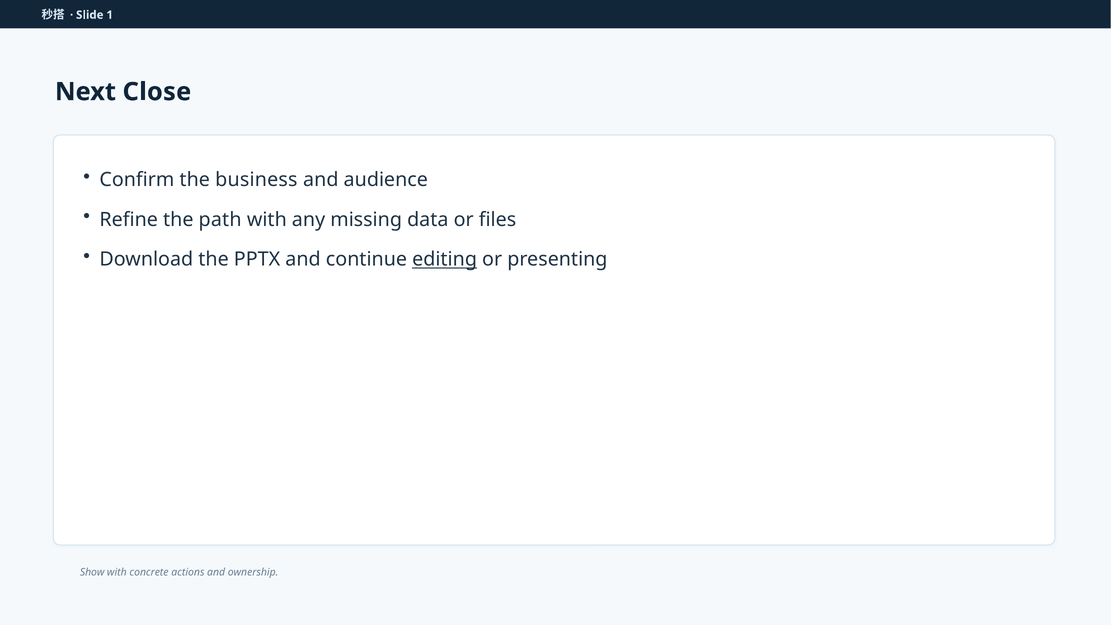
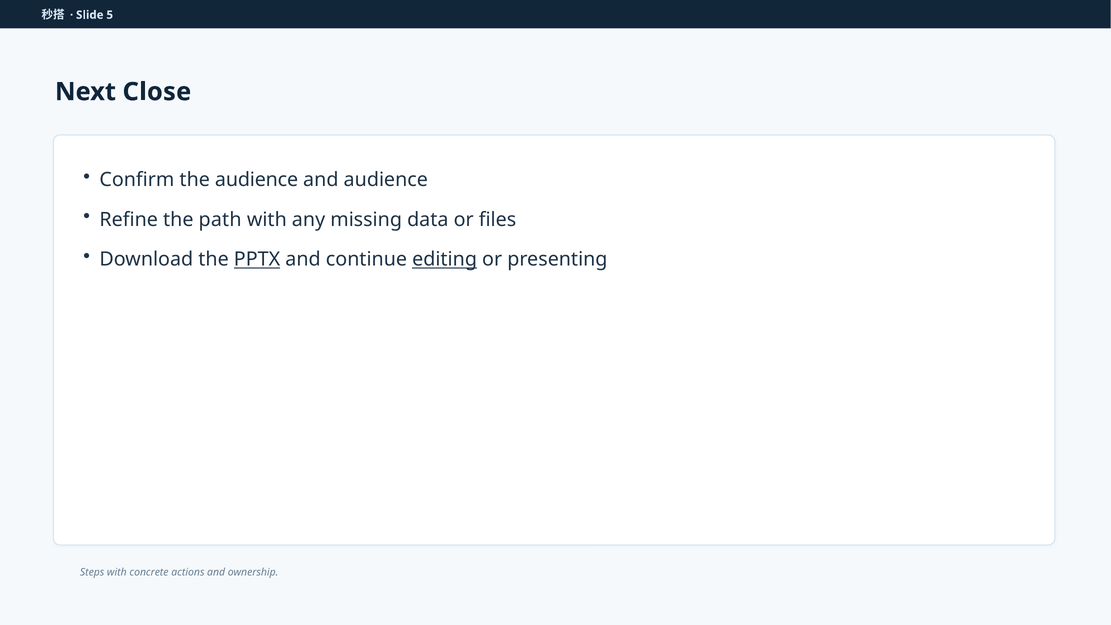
1: 1 -> 5 (110, 15)
the business: business -> audience (257, 180)
PPTX underline: none -> present (257, 259)
Show: Show -> Steps (92, 572)
